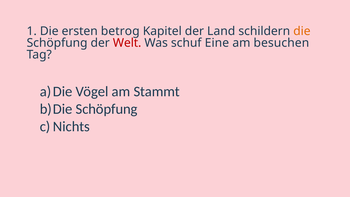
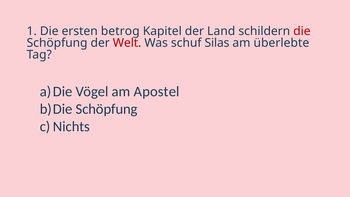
die colour: orange -> red (302, 31)
Eine: Eine -> Silas (217, 43)
besuchen: besuchen -> überlebte (281, 43)
Stammt: Stammt -> Apostel (157, 91)
